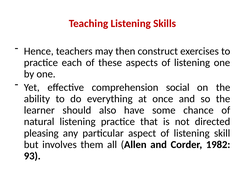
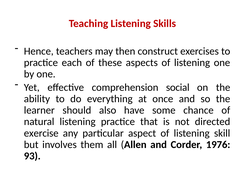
pleasing: pleasing -> exercise (41, 133)
1982: 1982 -> 1976 (218, 144)
